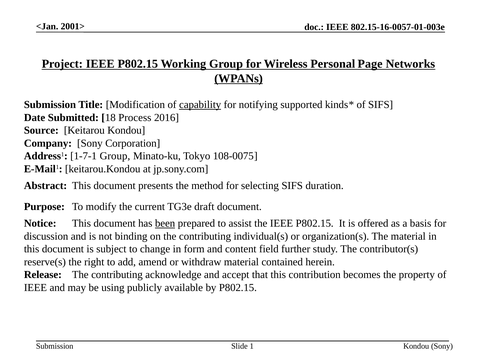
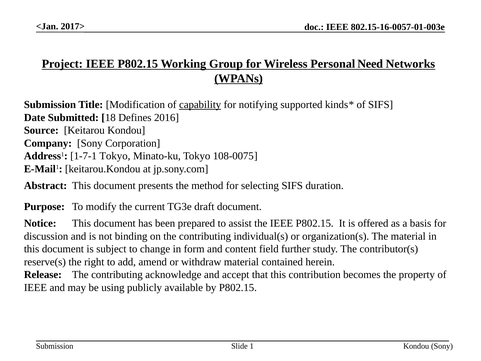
2001>: 2001> -> 2017> (73, 26)
Page: Page -> Need (370, 64)
Process: Process -> Defines (135, 118)
1-7-1 Group: Group -> Tokyo (115, 156)
been underline: present -> none (165, 223)
